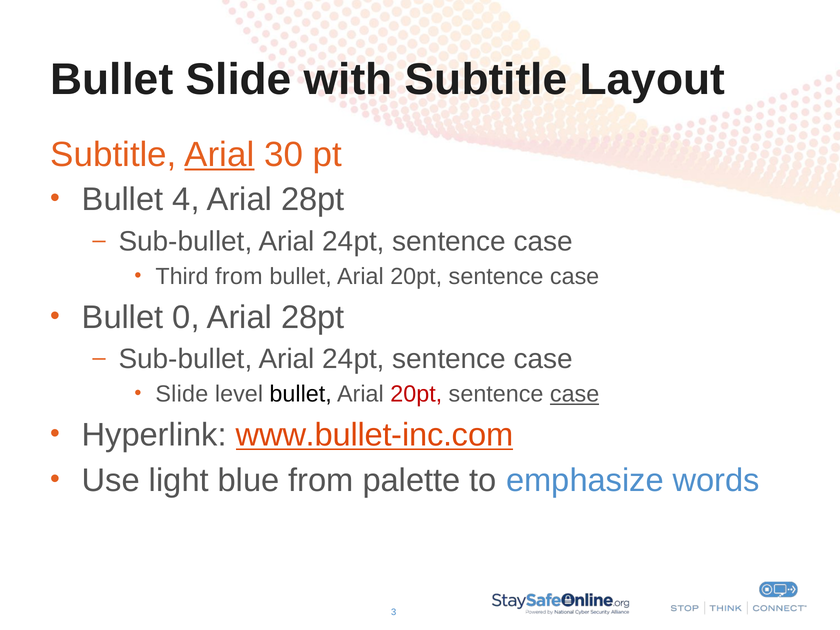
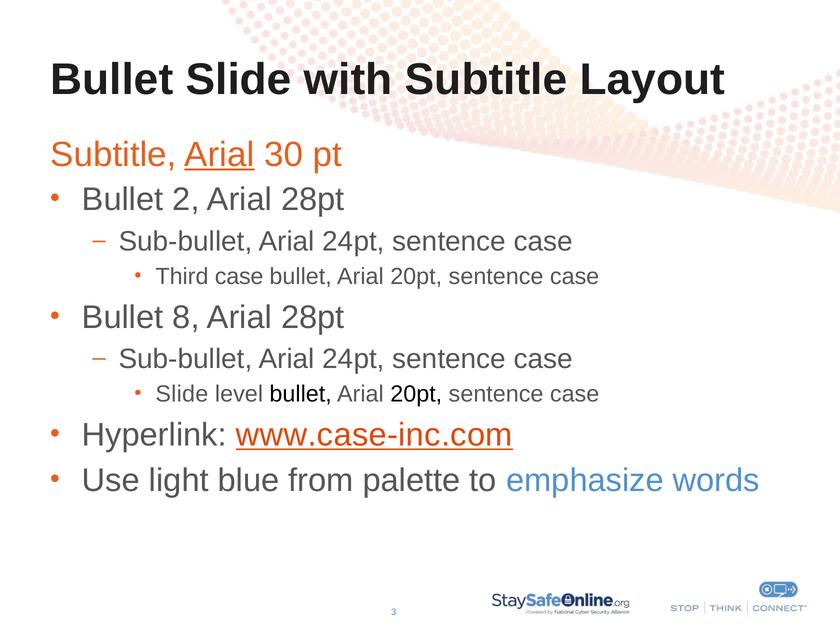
4: 4 -> 2 (186, 200)
Third from: from -> case (239, 277)
0: 0 -> 8 (186, 317)
20pt colour: red -> black (416, 394)
case underline: present -> none (575, 394)
www.bullet-inc.com: www.bullet-inc.com -> www.case-inc.com (374, 435)
